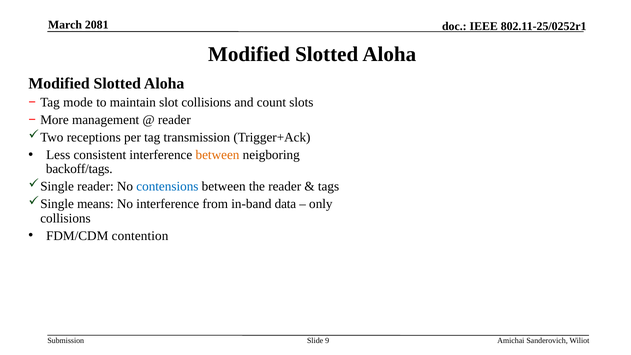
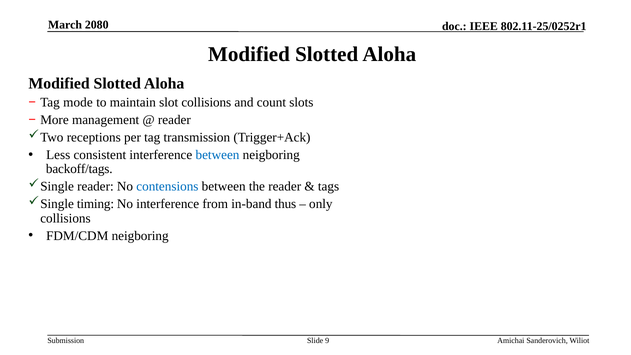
2081: 2081 -> 2080 (97, 25)
between colour: orange -> blue (217, 155)
means: means -> timing (95, 204)
data: data -> thus (285, 204)
FDM/CDM contention: contention -> neigboring (140, 236)
